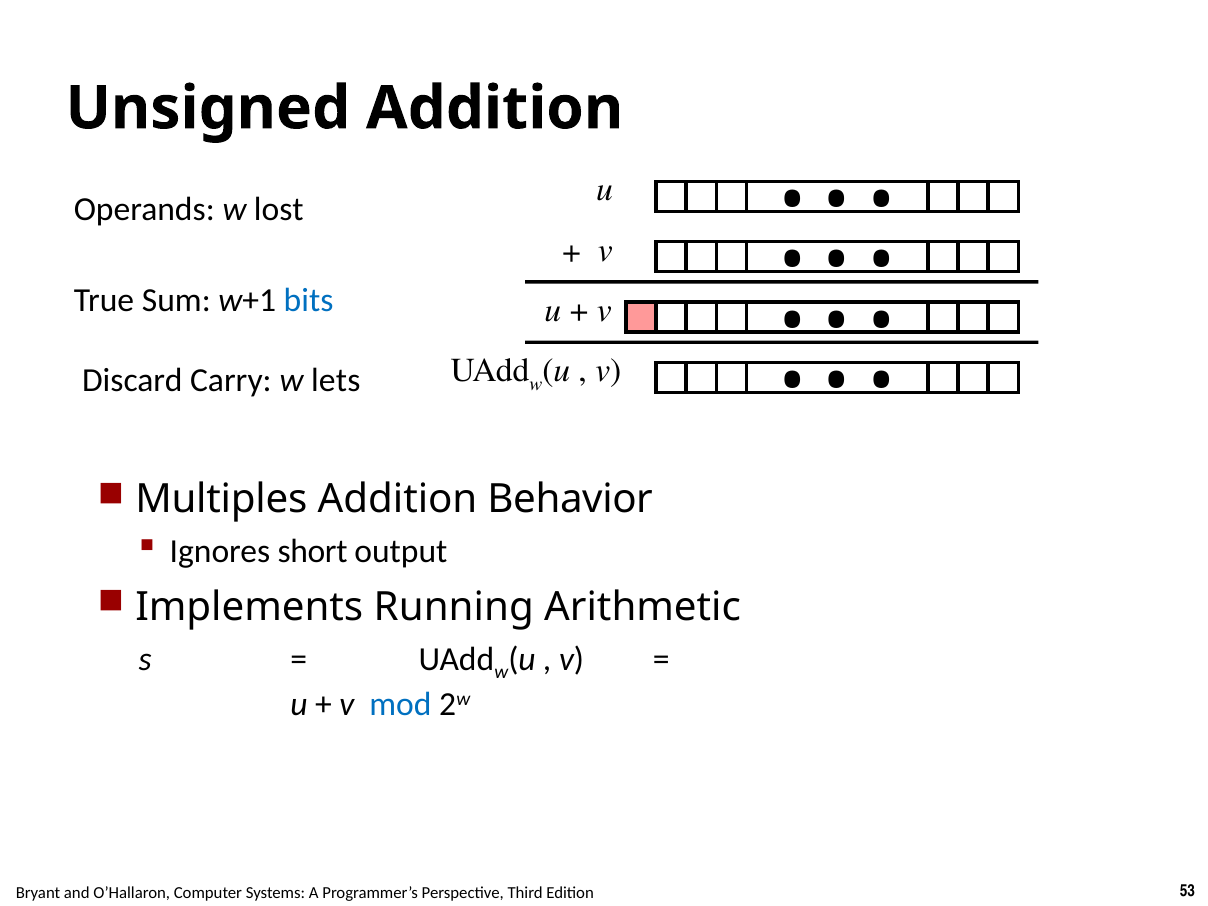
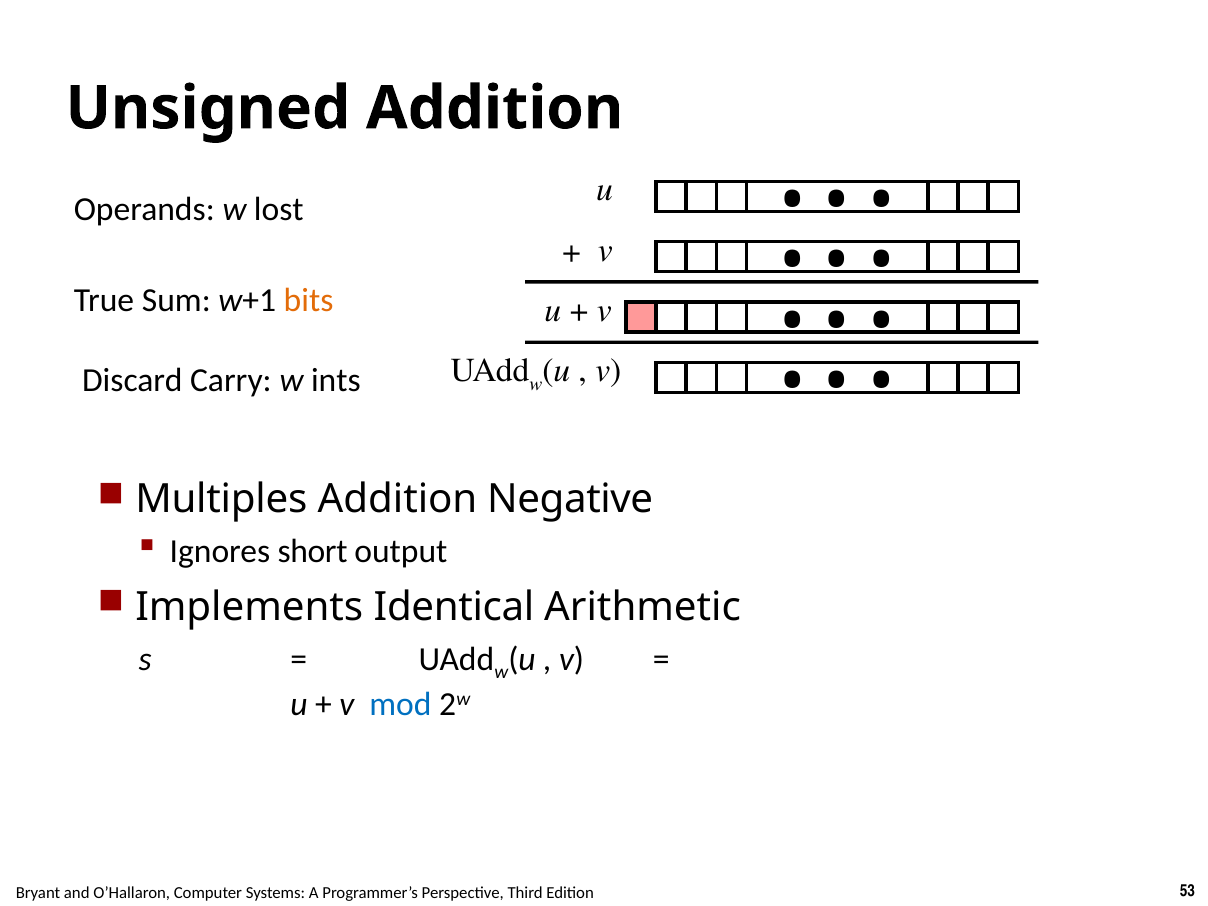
bits colour: blue -> orange (309, 300)
lets: lets -> ints (336, 381)
Behavior: Behavior -> Negative (570, 500)
Running: Running -> Identical (454, 607)
